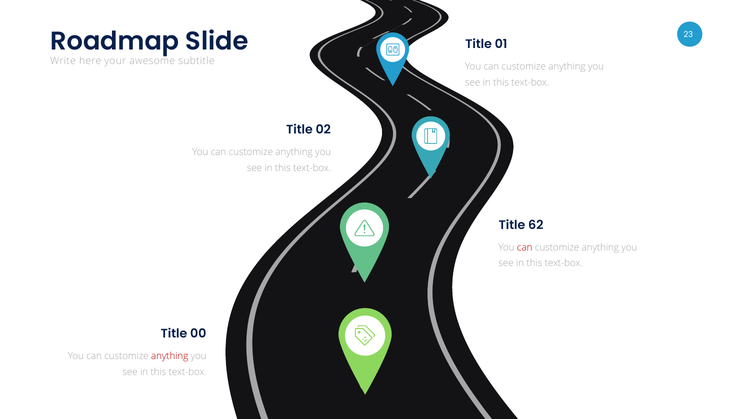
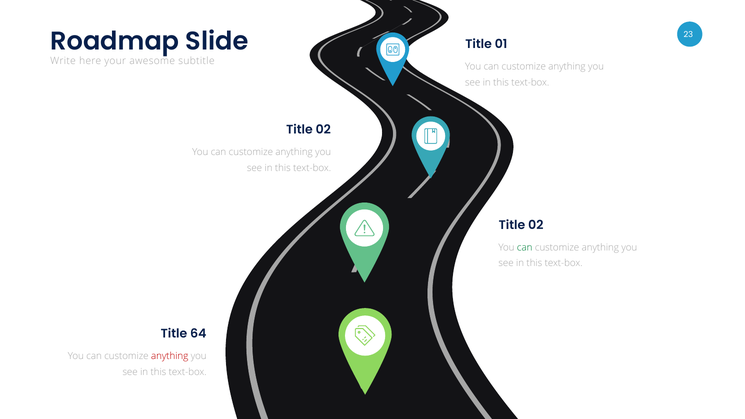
62: 62 -> 02 (536, 225)
can colour: red -> green (525, 247)
00: 00 -> 64 (198, 334)
